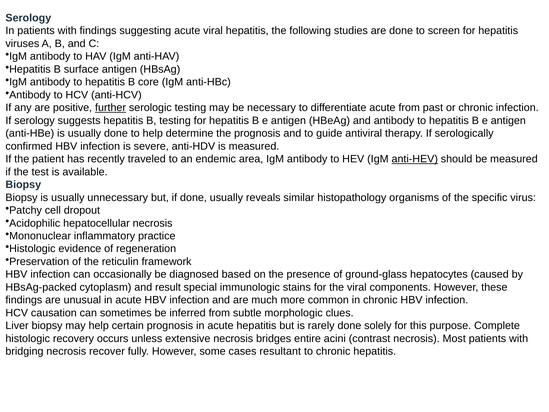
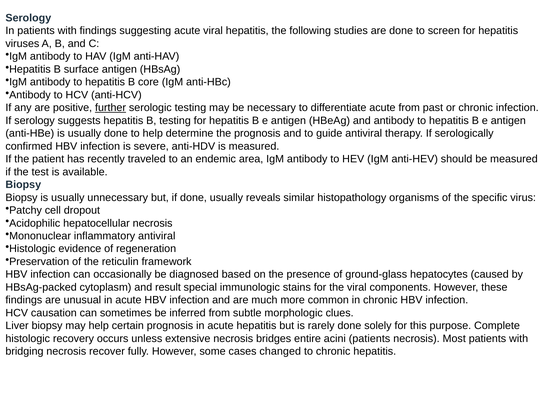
anti-HEV underline: present -> none (415, 159)
inflammatory practice: practice -> antiviral (157, 236)
acini contrast: contrast -> patients (370, 338)
resultant: resultant -> changed (280, 351)
